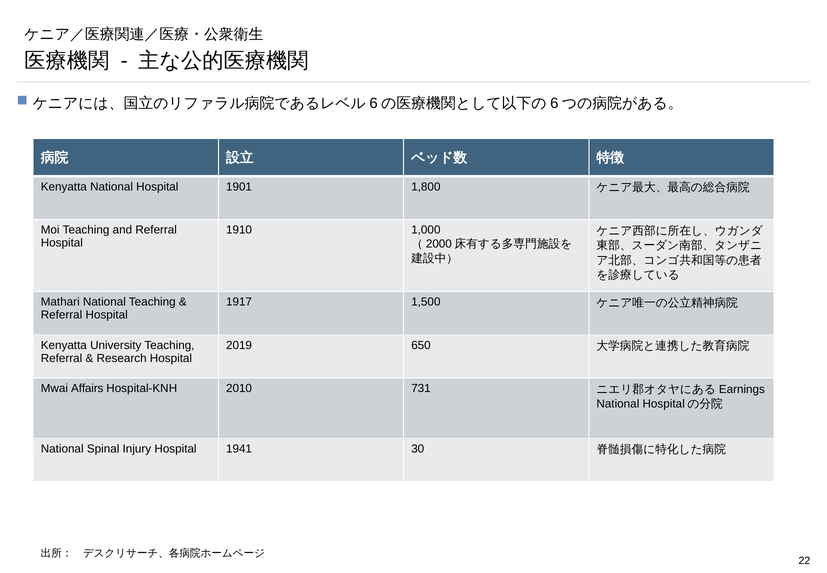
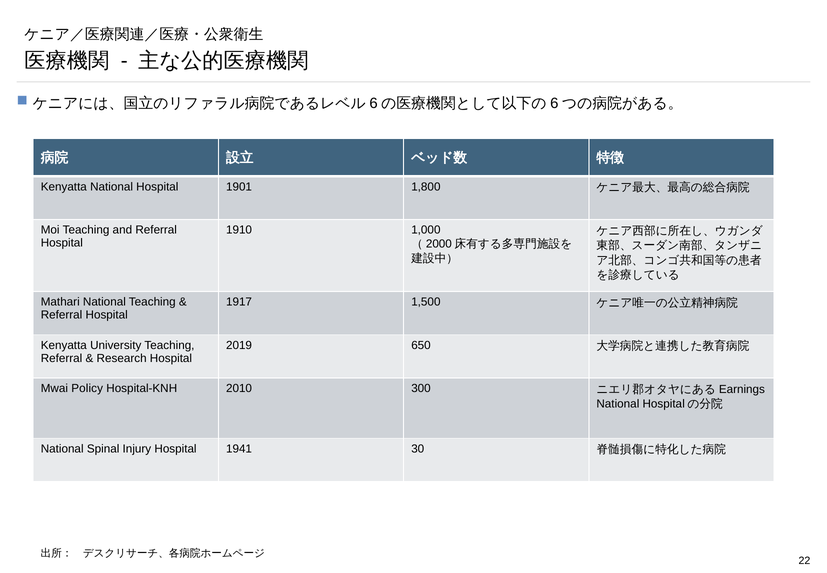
Affairs: Affairs -> Policy (87, 388)
731: 731 -> 300 (421, 388)
